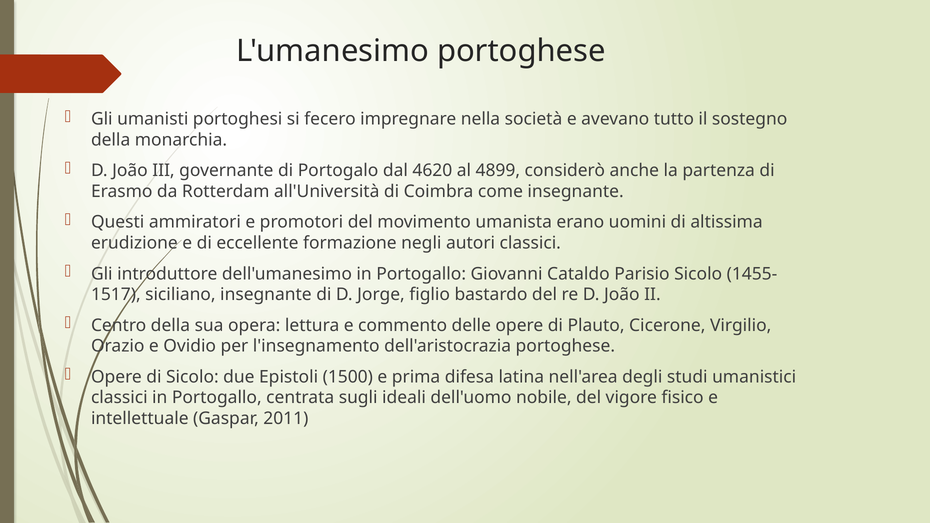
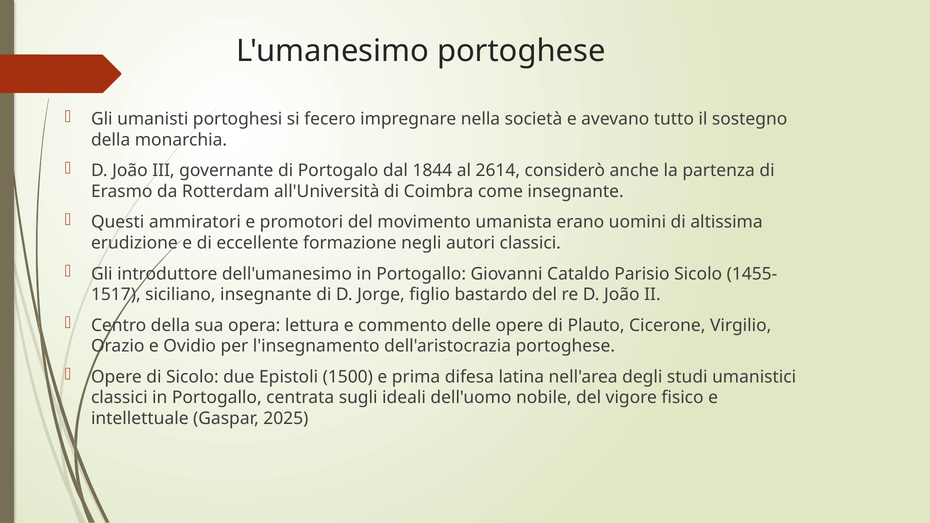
4620: 4620 -> 1844 (432, 171)
4899: 4899 -> 2614 (498, 171)
2011: 2011 -> 2025 (286, 419)
